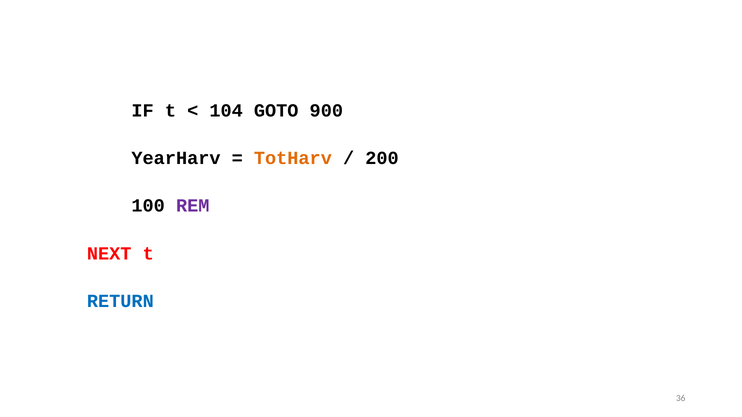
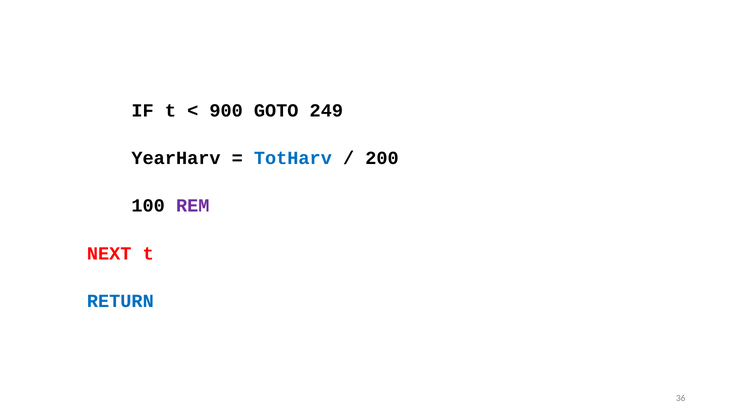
104: 104 -> 900 (226, 111)
900: 900 -> 249 (326, 111)
TotHarv colour: orange -> blue (293, 158)
